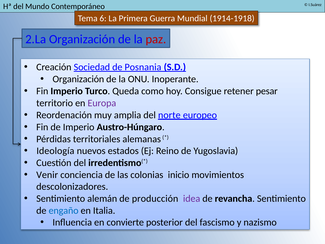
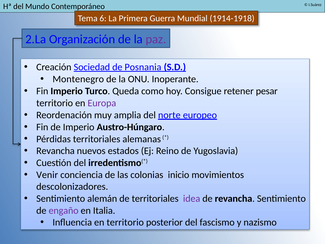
paz colour: red -> purple (156, 39)
Organización: Organización -> Montenegro (78, 79)
Ideología: Ideología -> Revancha (55, 151)
de producción: producción -> territoriales (155, 198)
engaño colour: blue -> purple (64, 210)
en convierte: convierte -> territorio (125, 222)
